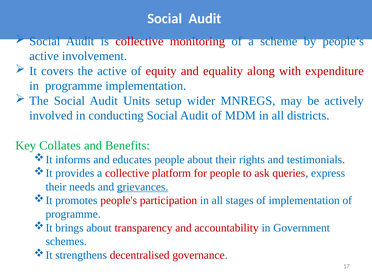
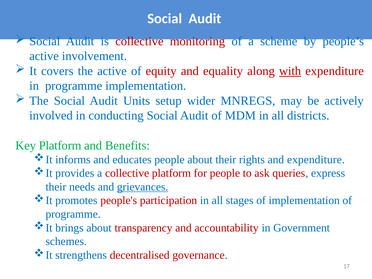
with underline: none -> present (290, 71)
Key Collates: Collates -> Platform (60, 145)
and testimonials: testimonials -> expenditure (316, 160)
